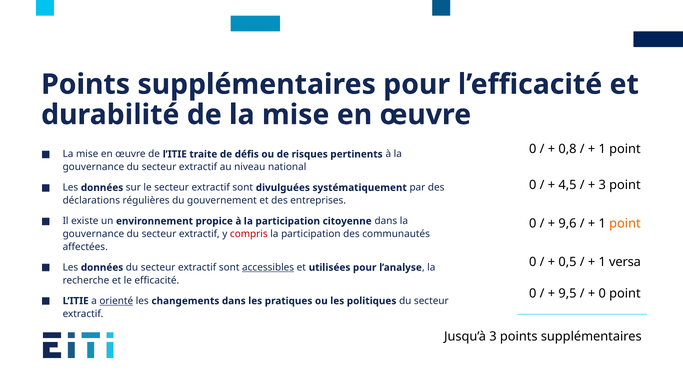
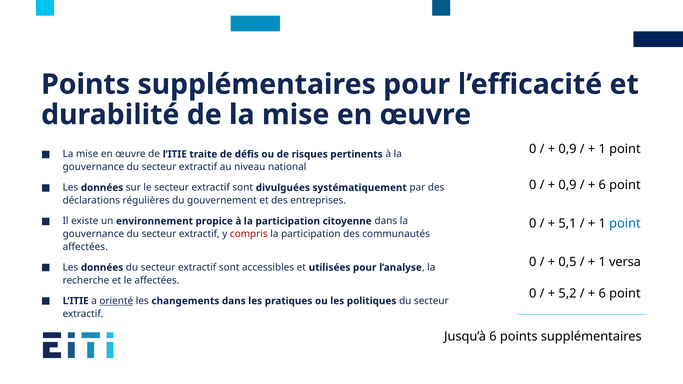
0,8: 0,8 -> 0,9 (567, 149)
4,5: 4,5 -> 0,9 (567, 185)
3: 3 -> 6 (602, 185)
9,6: 9,6 -> 5,1 (567, 224)
point colour: orange -> blue (625, 224)
accessibles underline: present -> none (268, 268)
le efficacité: efficacité -> affectées (157, 281)
9,5: 9,5 -> 5,2 (567, 293)
0: 0 -> 6 (602, 293)
Jusqu’à 3: 3 -> 6 (493, 337)
